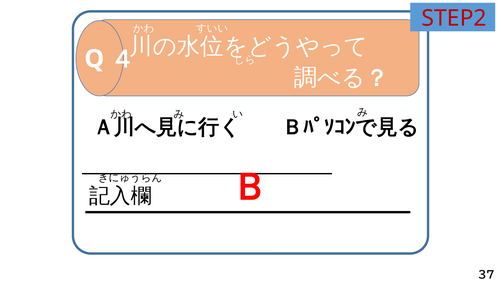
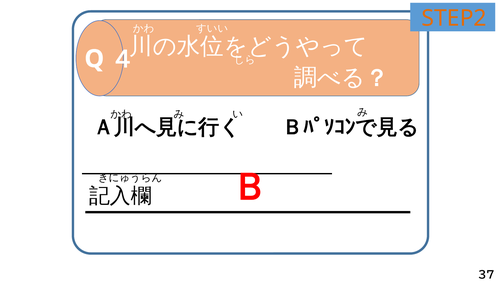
STEP2 colour: red -> orange (454, 18)
